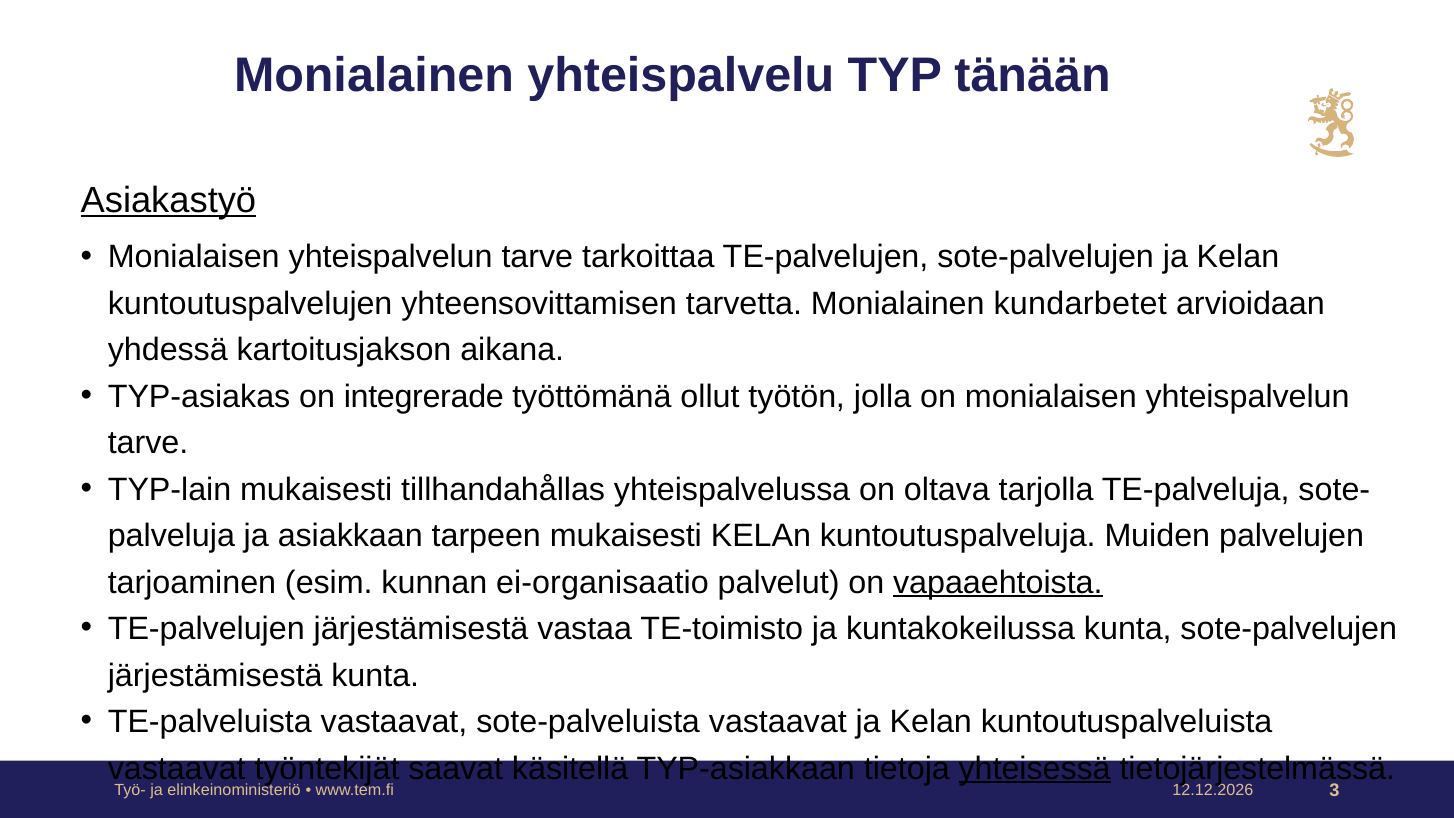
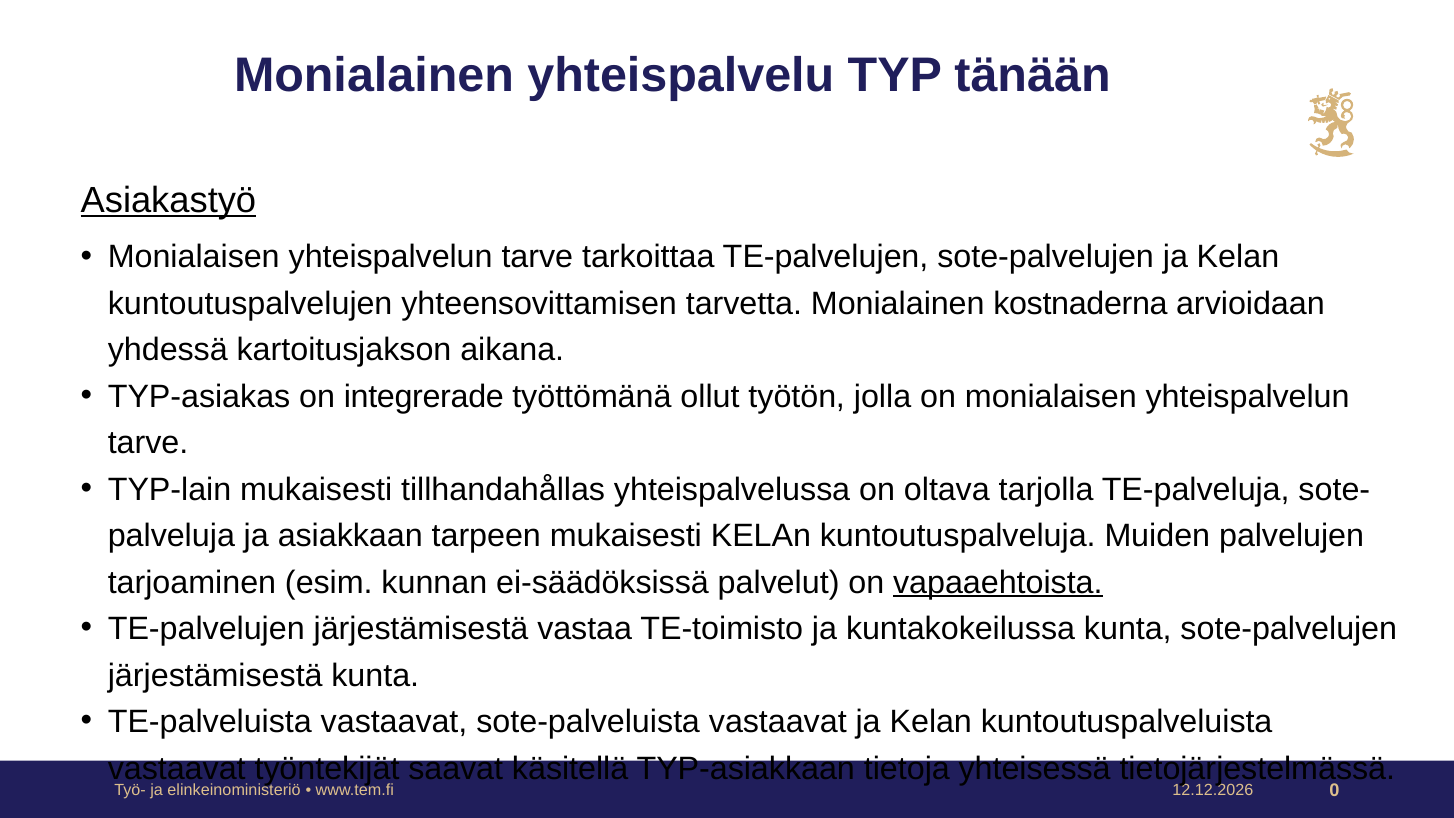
kundarbetet: kundarbetet -> kostnaderna (1080, 303)
ei-organisaatio: ei-organisaatio -> ei-säädöksissä (602, 582)
yhteisessä underline: present -> none (1035, 768)
3: 3 -> 0 (1334, 790)
